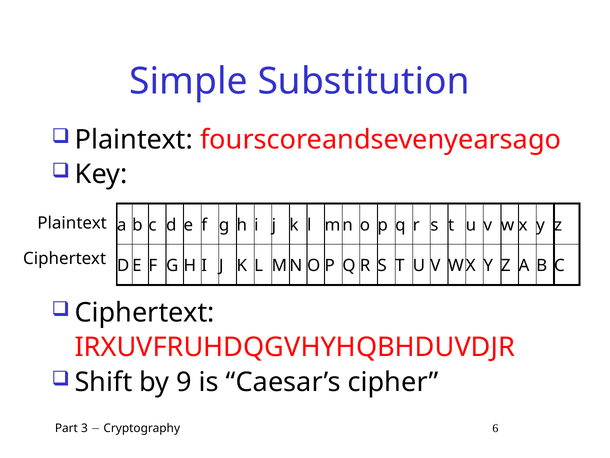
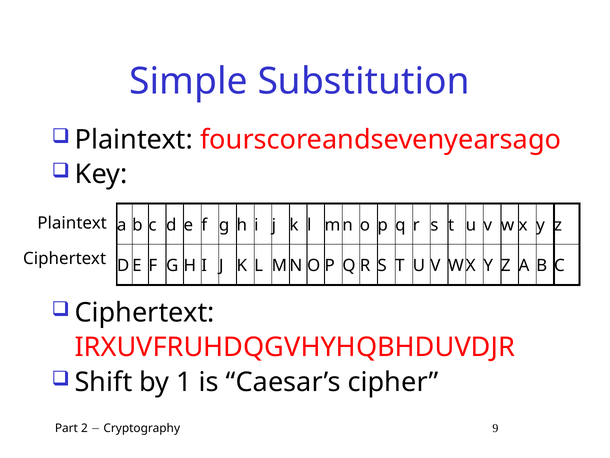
9: 9 -> 1 (184, 382)
3: 3 -> 2 (84, 428)
6: 6 -> 9 (495, 428)
